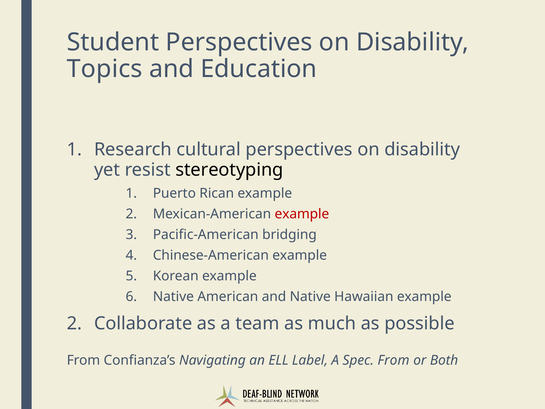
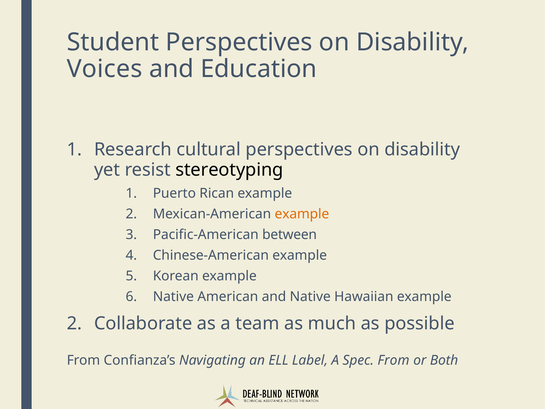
Topics: Topics -> Voices (105, 69)
example colour: red -> orange (302, 214)
bridging: bridging -> between (290, 234)
